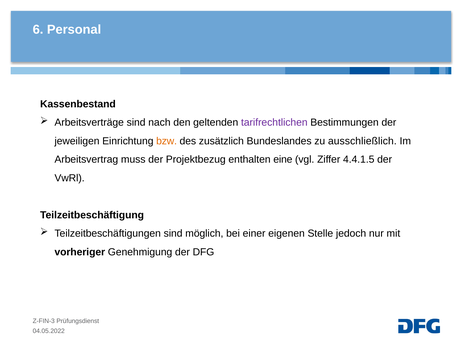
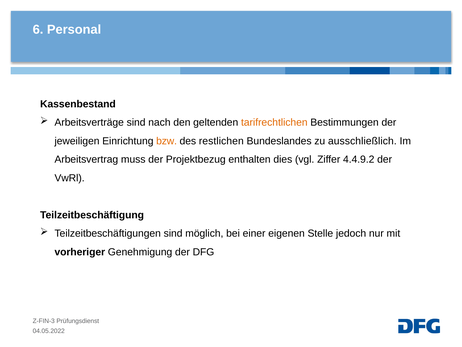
tarifrechtlichen colour: purple -> orange (274, 122)
zusätzlich: zusätzlich -> restlichen (221, 141)
eine: eine -> dies (283, 159)
4.4.1.5: 4.4.1.5 -> 4.4.9.2 (359, 159)
